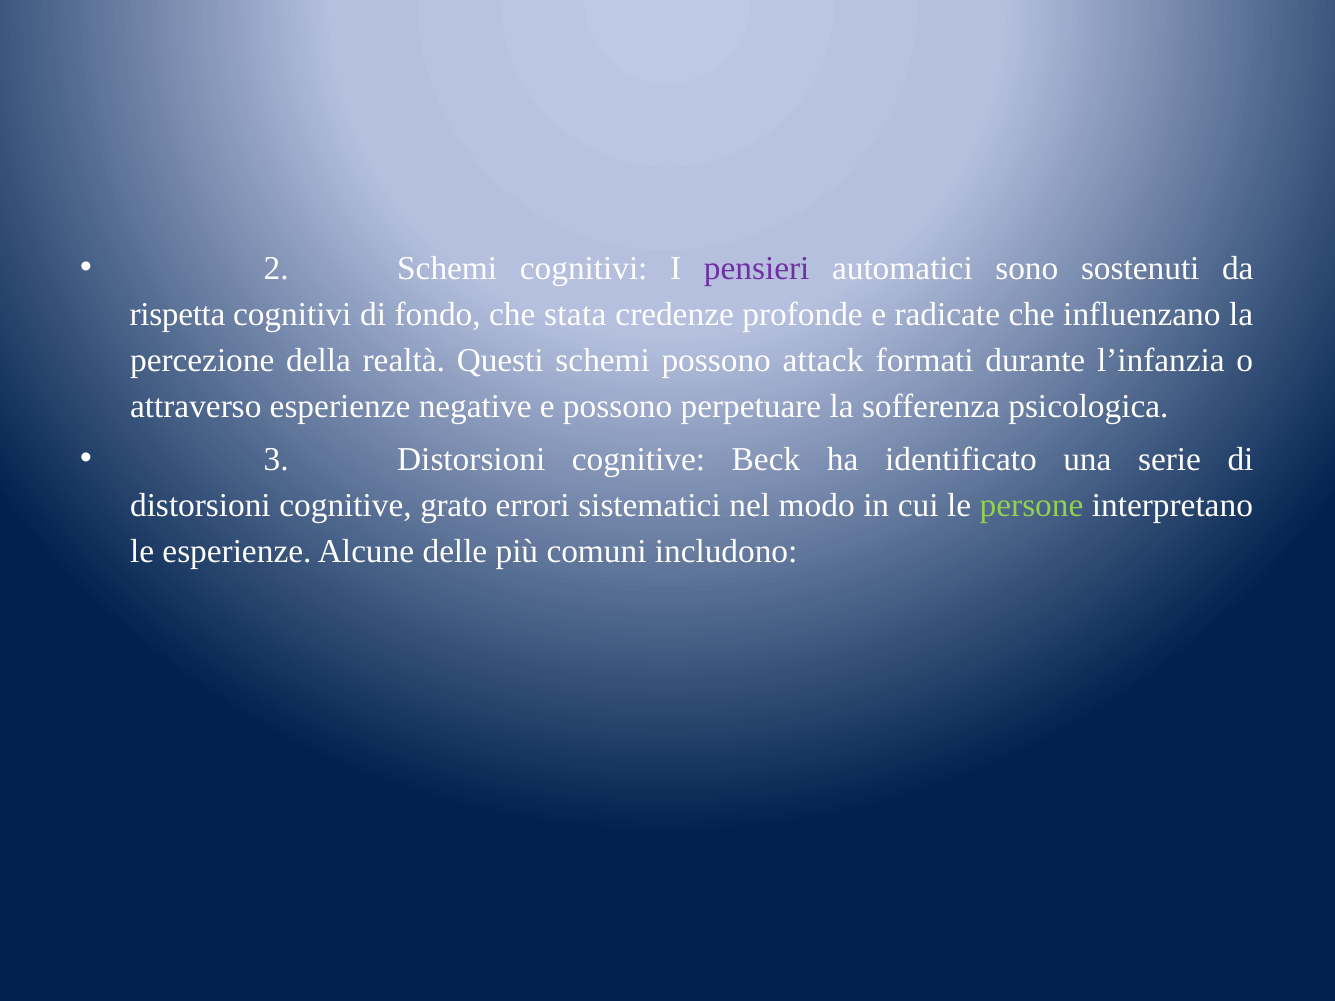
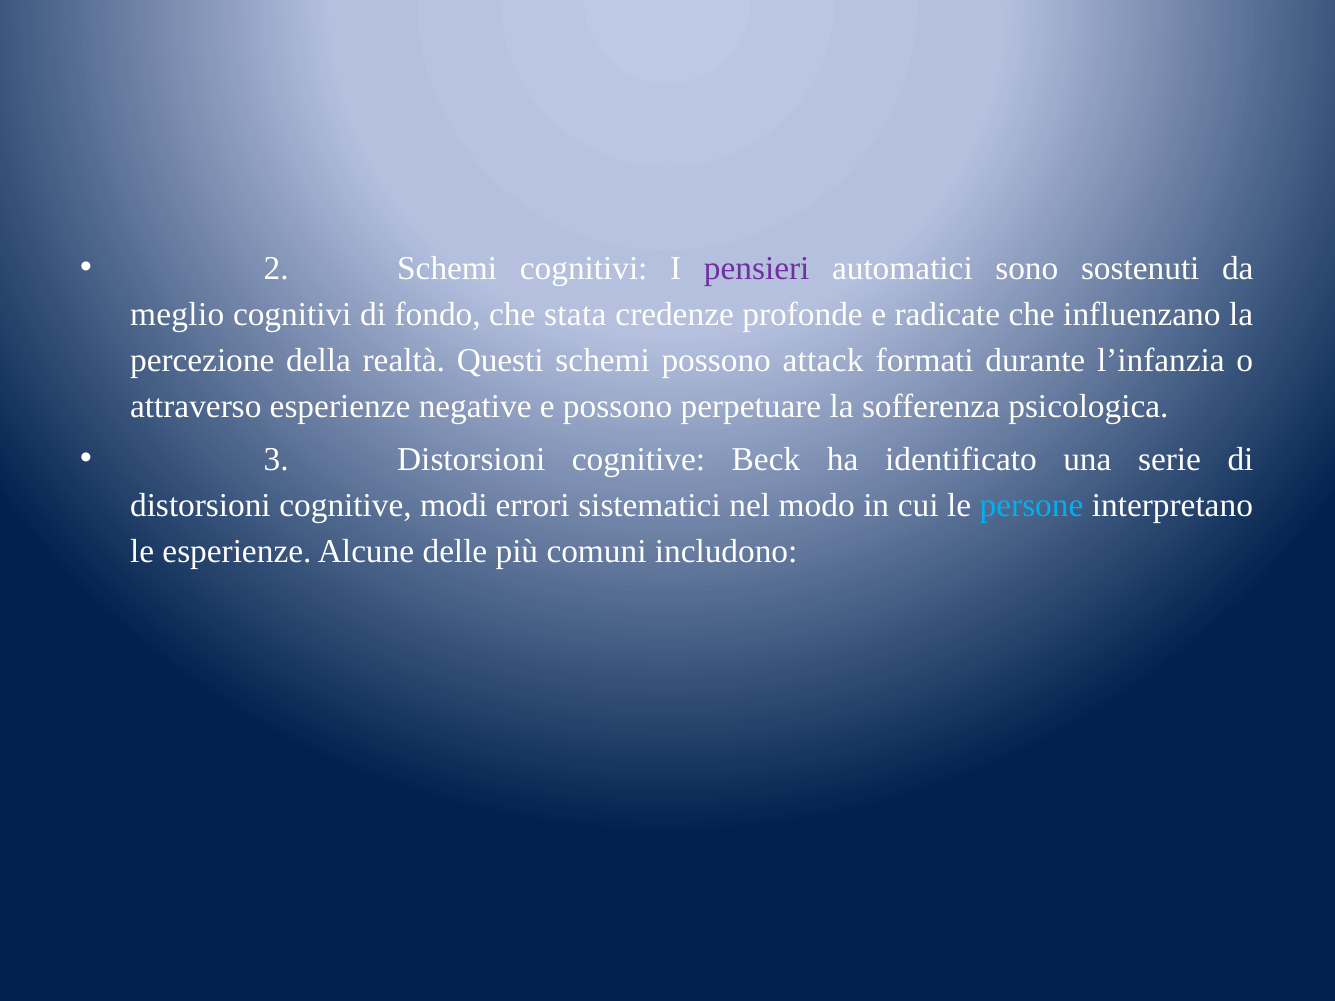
rispetta: rispetta -> meglio (177, 315)
grato: grato -> modi (454, 506)
persone colour: light green -> light blue (1032, 506)
